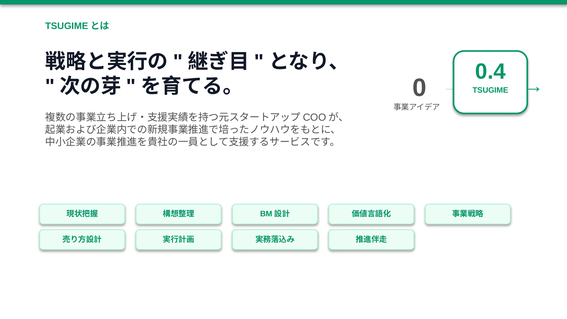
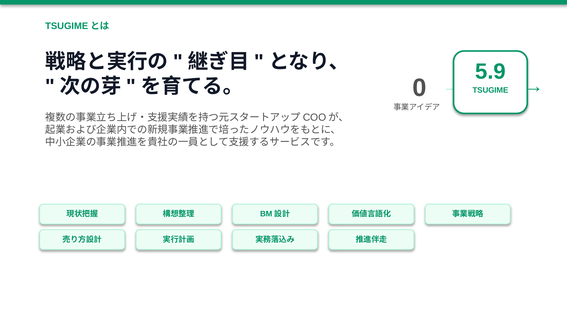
0.4: 0.4 -> 5.9 (490, 71)
